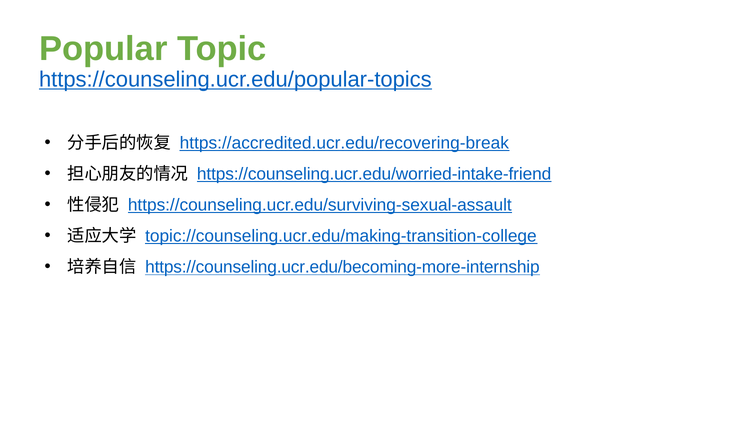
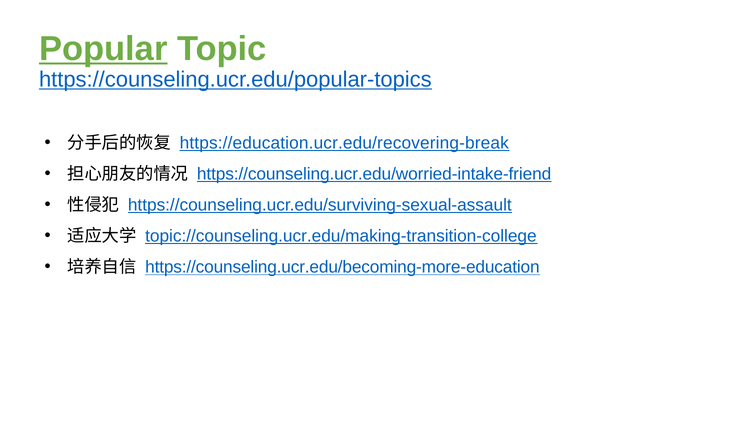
Popular underline: none -> present (103, 49)
https://accredited.ucr.edu/recovering-break: https://accredited.ucr.edu/recovering-break -> https://education.ucr.edu/recovering-break (344, 143)
https://counseling.ucr.edu/becoming-more-internship: https://counseling.ucr.edu/becoming-more-internship -> https://counseling.ucr.edu/becoming-more-education (342, 267)
